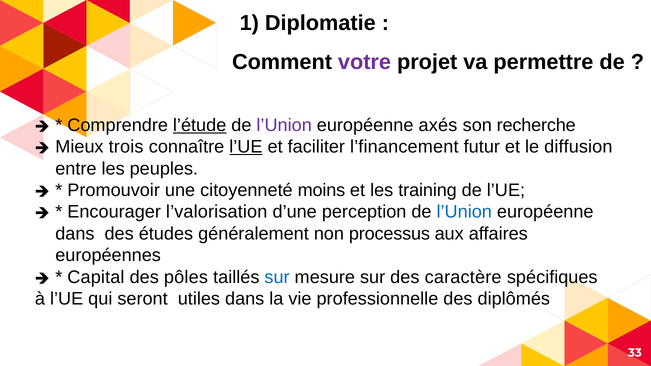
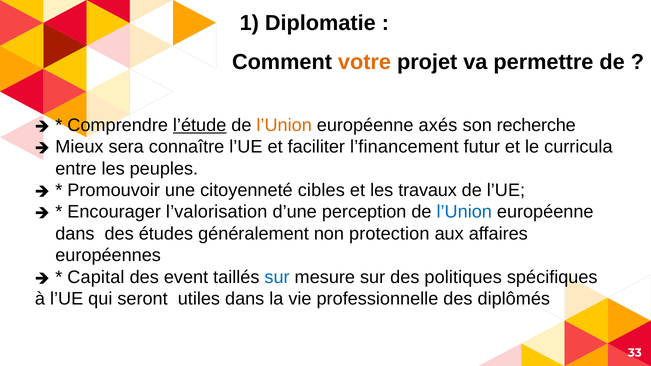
votre colour: purple -> orange (364, 62)
l’Union colour: purple -> orange (284, 125)
trois: trois -> sera (126, 147)
l’UE underline: present -> none (246, 147)
diffusion: diffusion -> curricula (578, 147)
moins: moins -> cibles (321, 190)
training: training -> travaux (428, 190)
processus: processus -> protection (389, 234)
pôles: pôles -> event (186, 277)
caractère: caractère -> politiques (463, 277)
